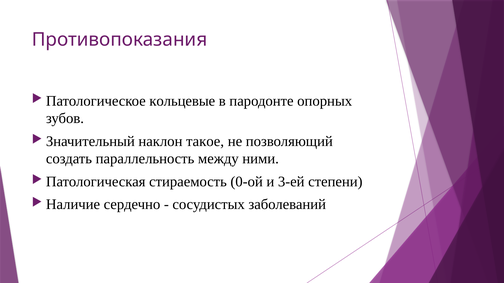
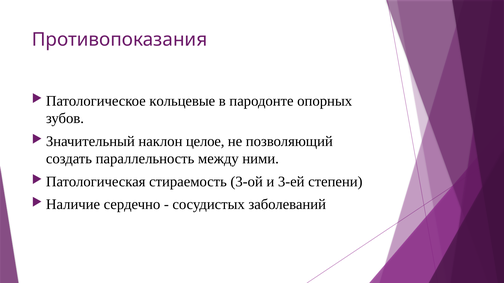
такое: такое -> целое (205, 141)
0-ой: 0-ой -> 3-ой (247, 182)
